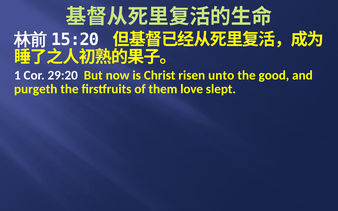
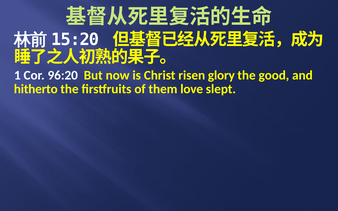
29:20: 29:20 -> 96:20 (63, 75)
unto: unto -> glory (221, 75)
purgeth: purgeth -> hitherto (36, 89)
